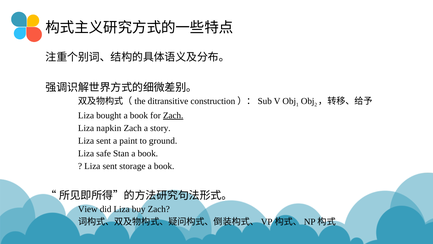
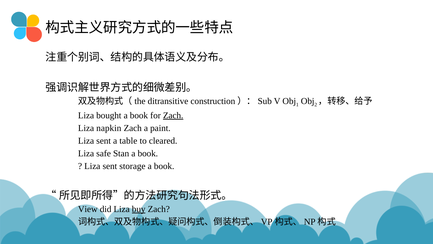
story: story -> paint (160, 128)
paint: paint -> table (128, 141)
ground: ground -> cleared (163, 141)
buy underline: none -> present (139, 209)
